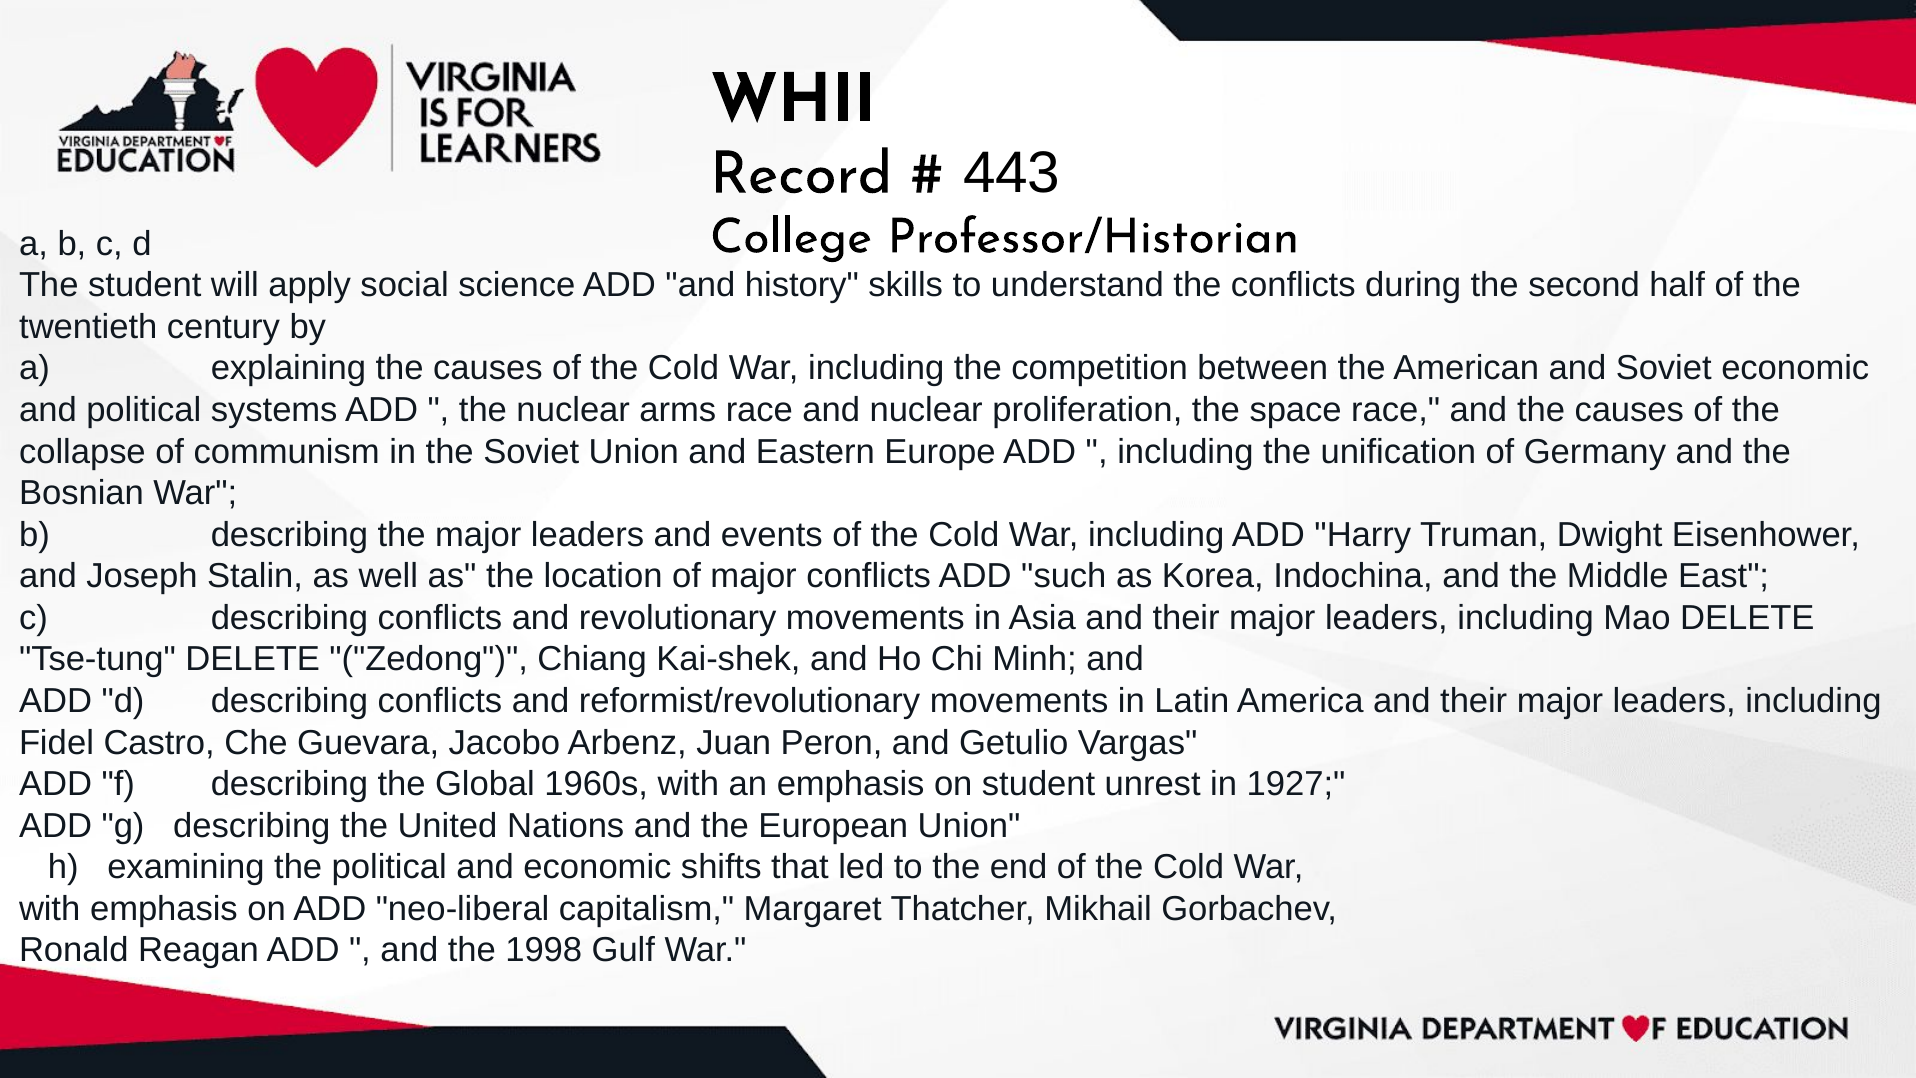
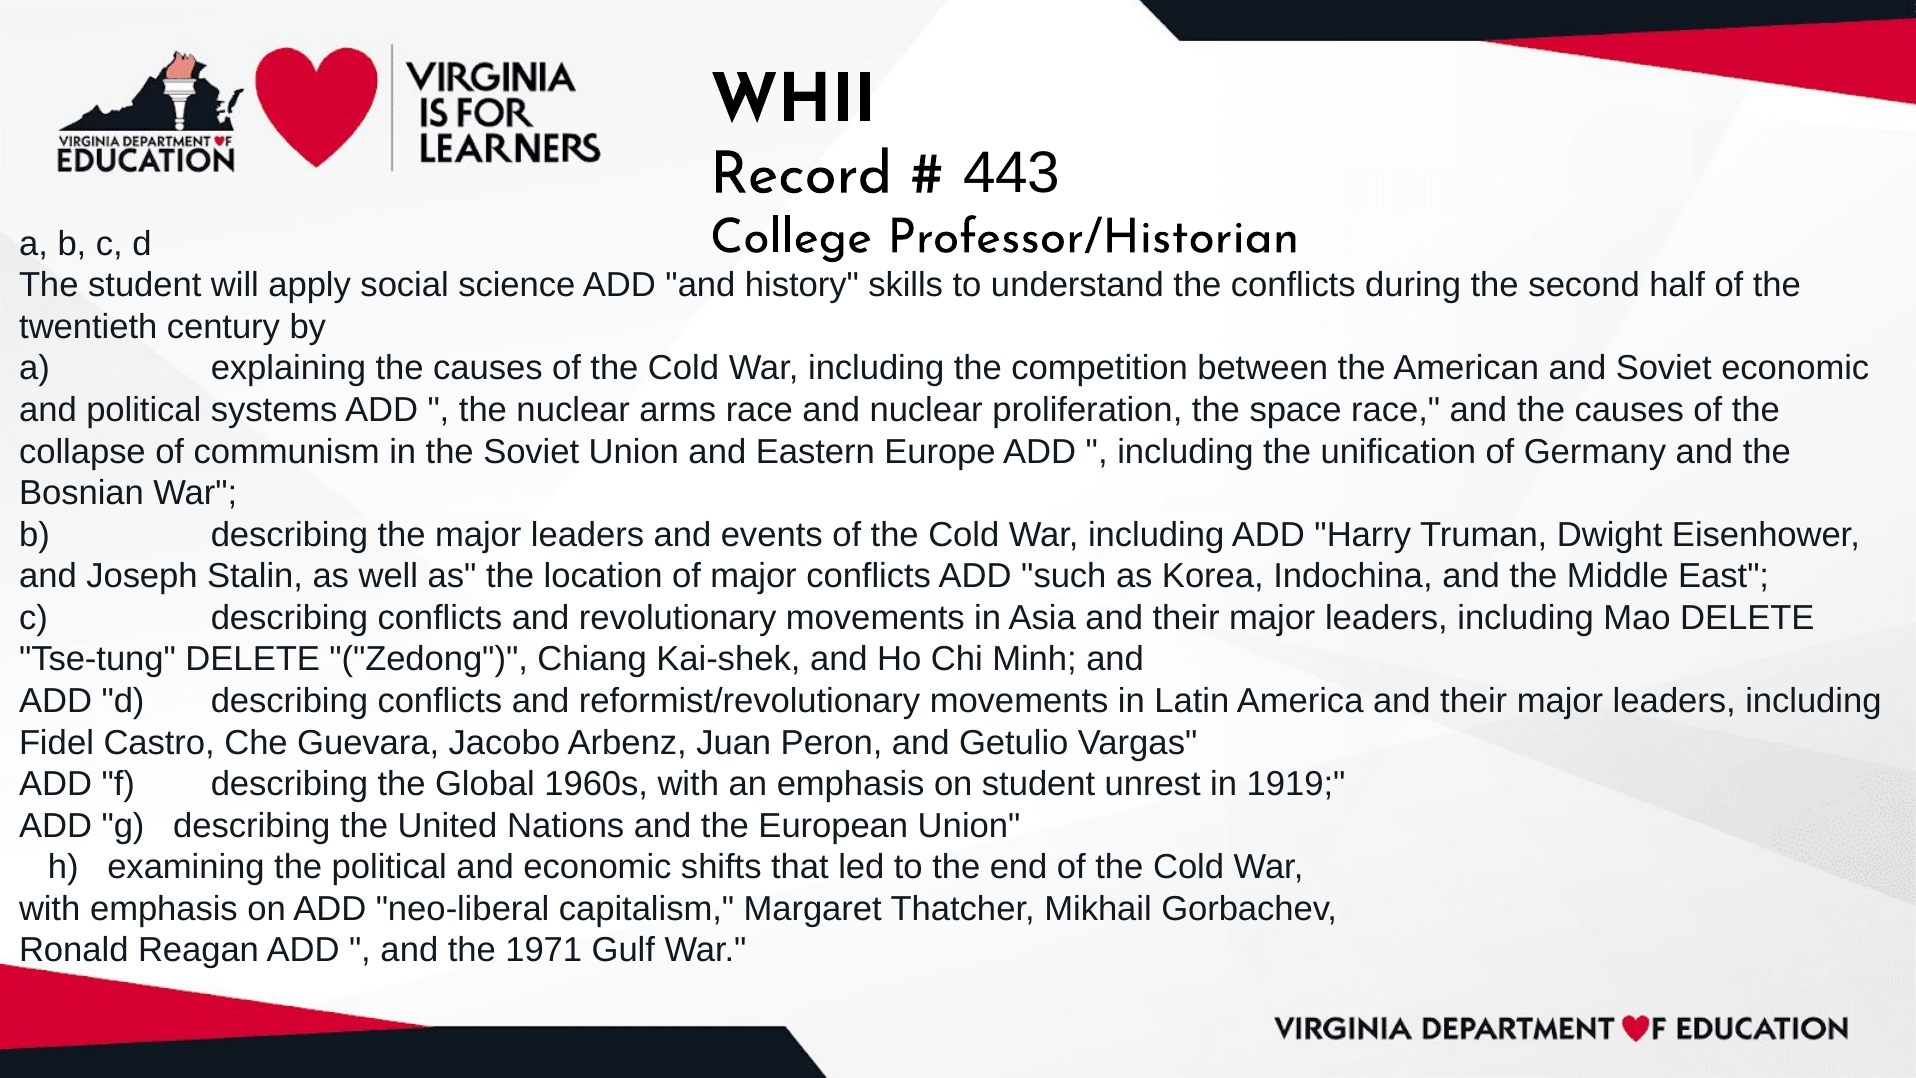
1927: 1927 -> 1919 (1296, 784)
1998: 1998 -> 1971 (544, 950)
